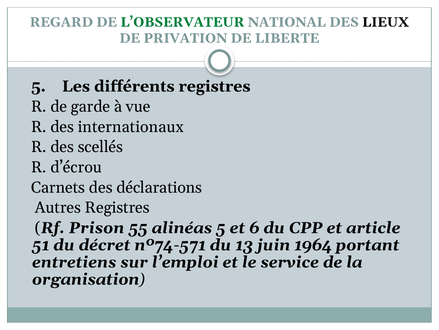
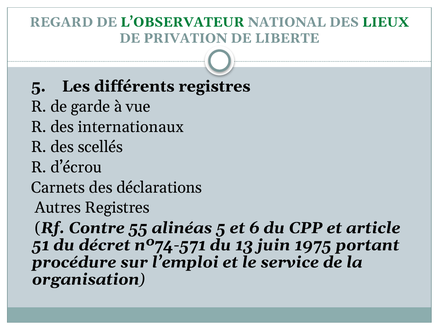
LIEUX colour: black -> green (386, 22)
Prison: Prison -> Contre (97, 227)
1964: 1964 -> 1975 (313, 245)
entretiens: entretiens -> procédure (74, 262)
